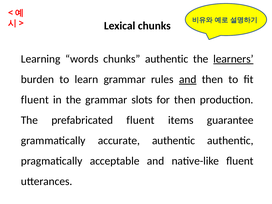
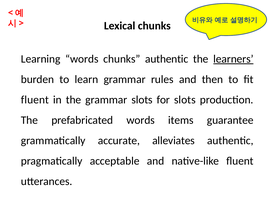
and underline: present -> none (188, 79)
for then: then -> slots (185, 100)
prefabricated fluent: fluent -> words (141, 120)
accurate authentic: authentic -> alleviates (174, 141)
